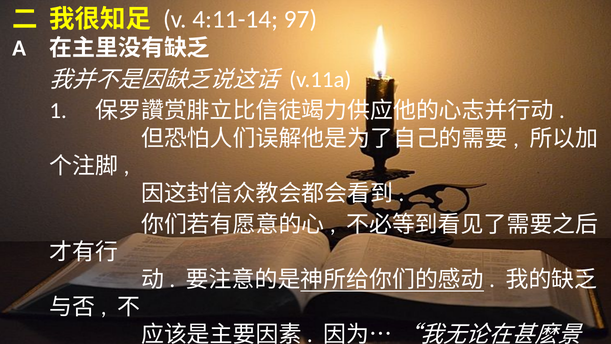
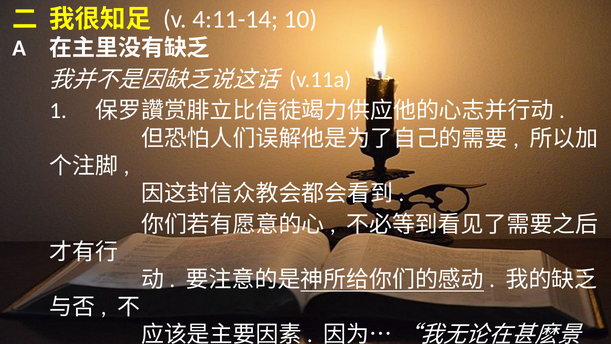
97: 97 -> 10 (300, 19)
